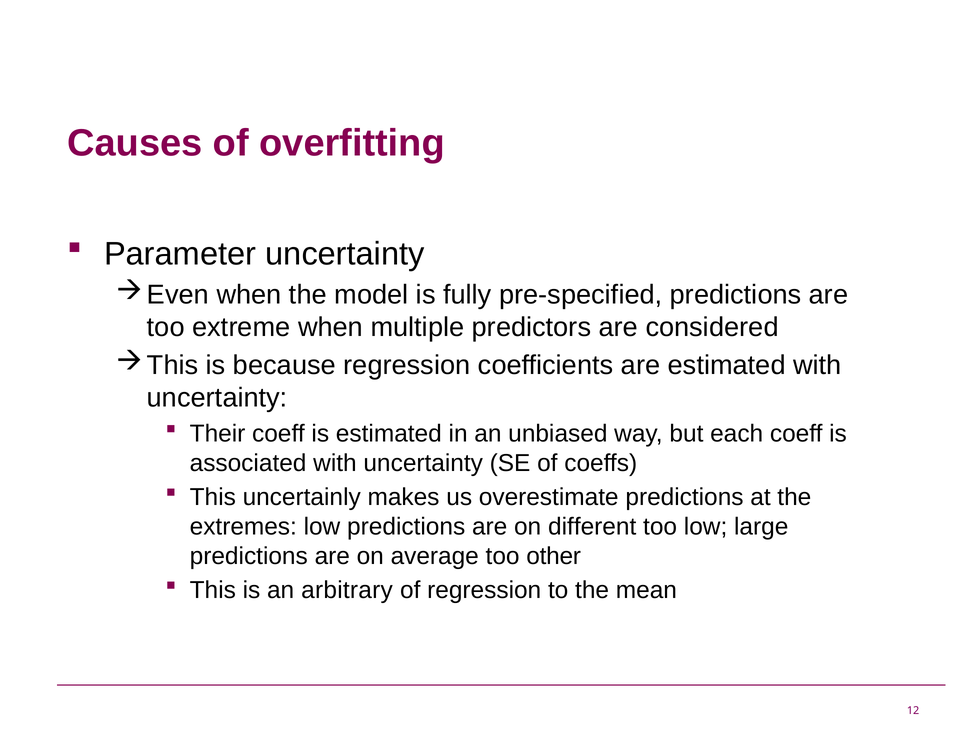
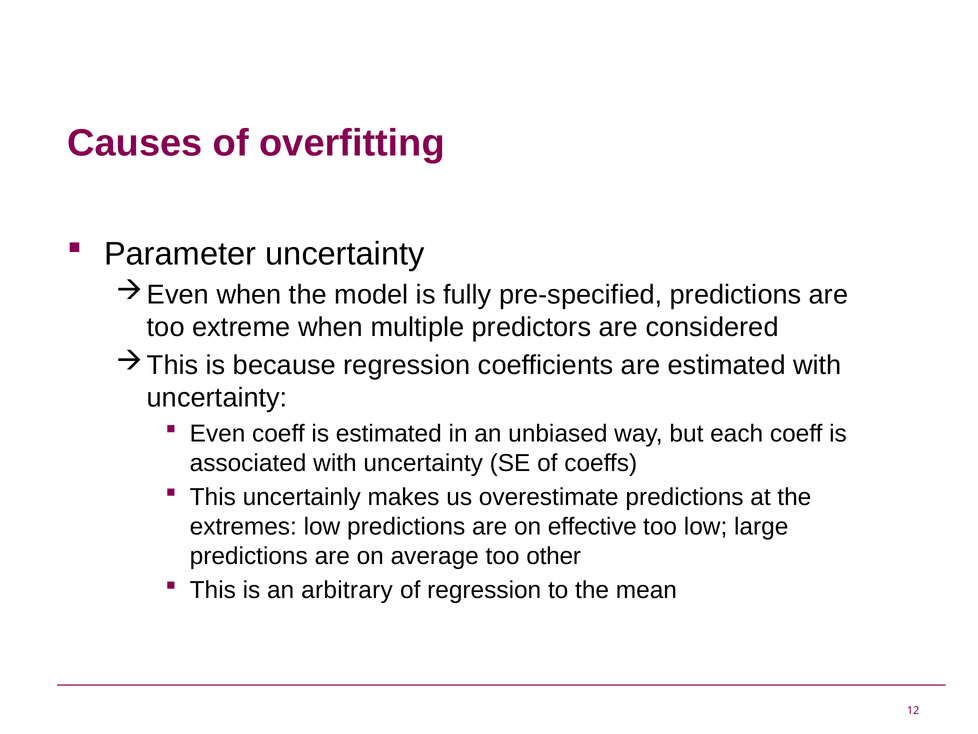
Their: Their -> Even (218, 433)
different: different -> effective (592, 526)
